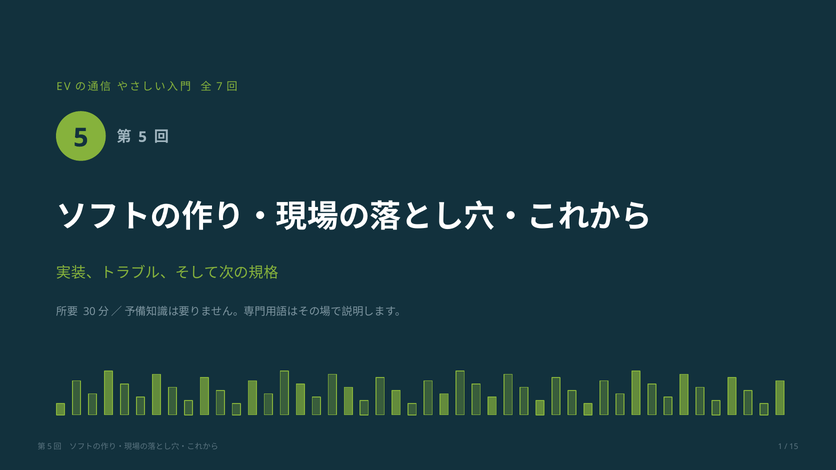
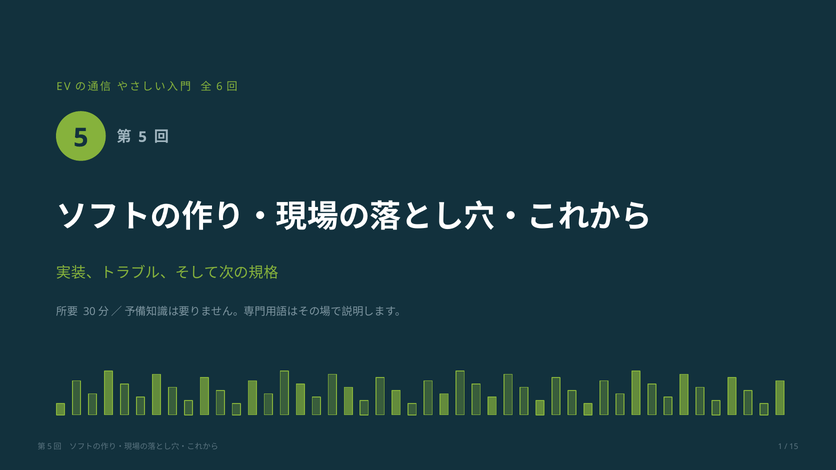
7: 7 -> 6 (219, 87)
